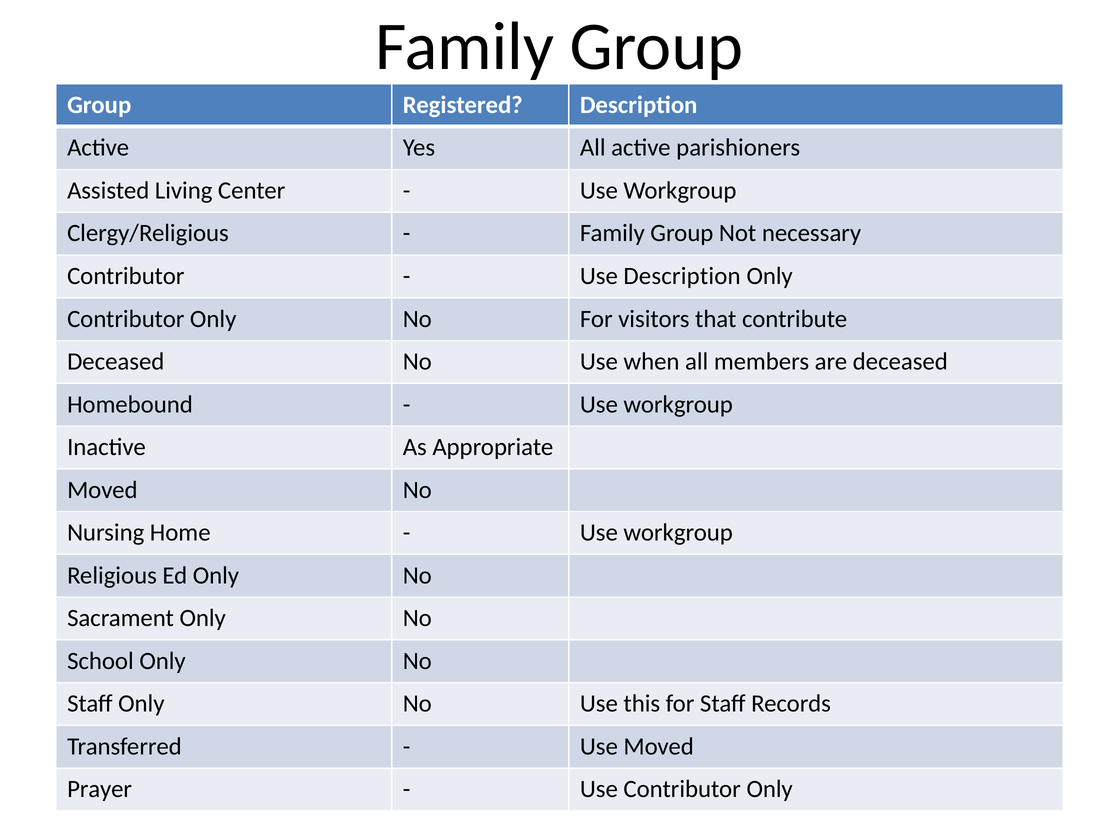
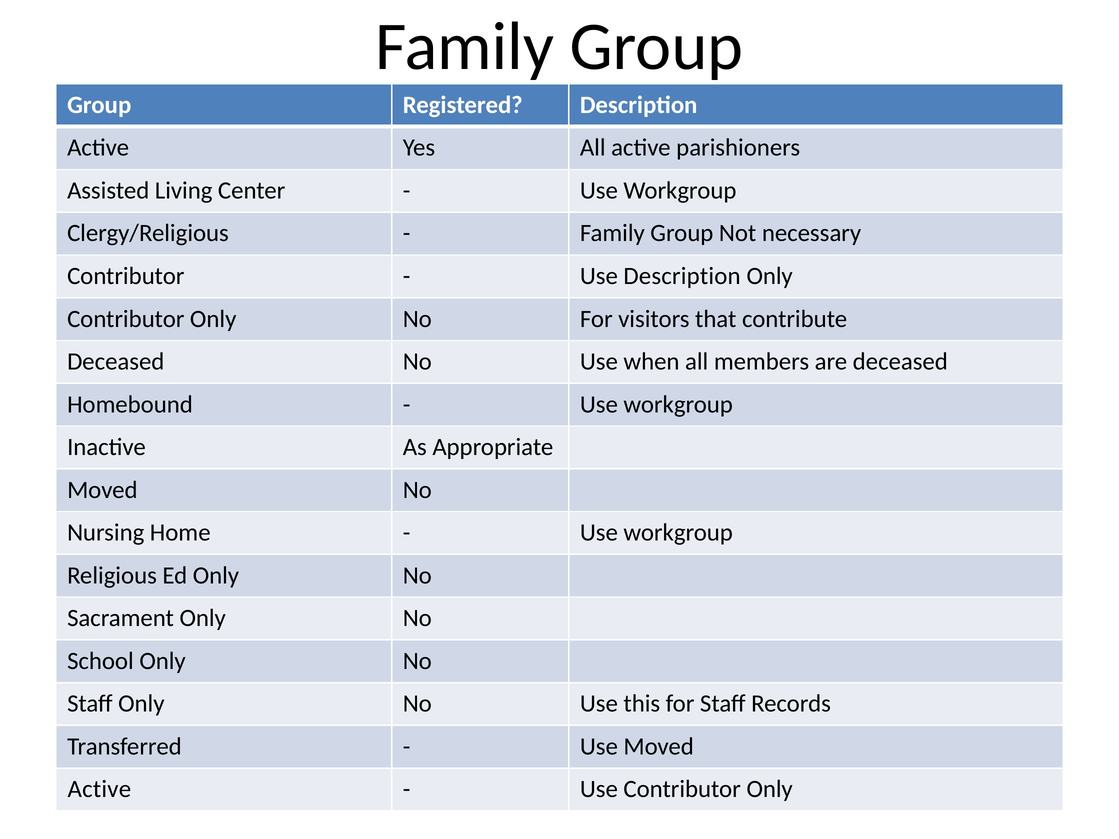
Prayer: Prayer -> Active (99, 789)
